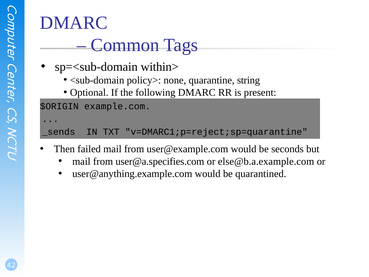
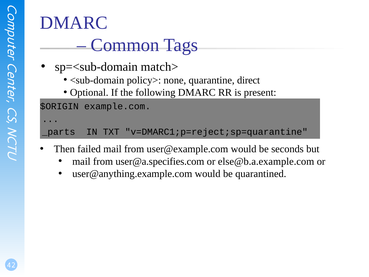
within>: within> -> match> (160, 67)
string: string -> direct (249, 80)
_sends: _sends -> _parts (59, 132)
